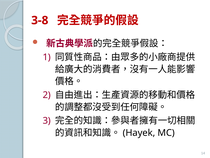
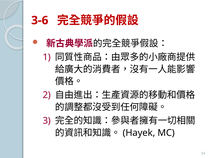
3-8: 3-8 -> 3-6 (40, 20)
